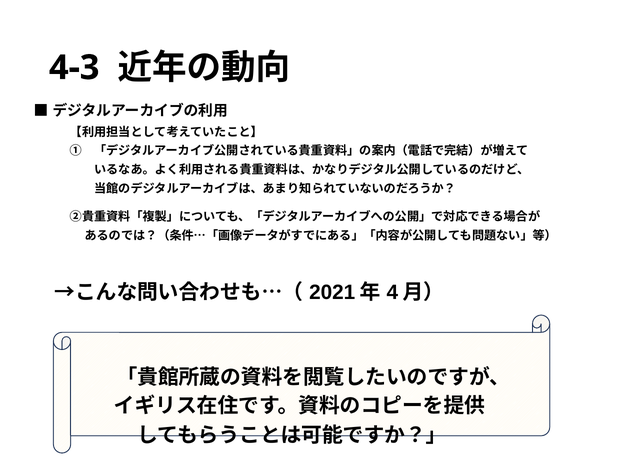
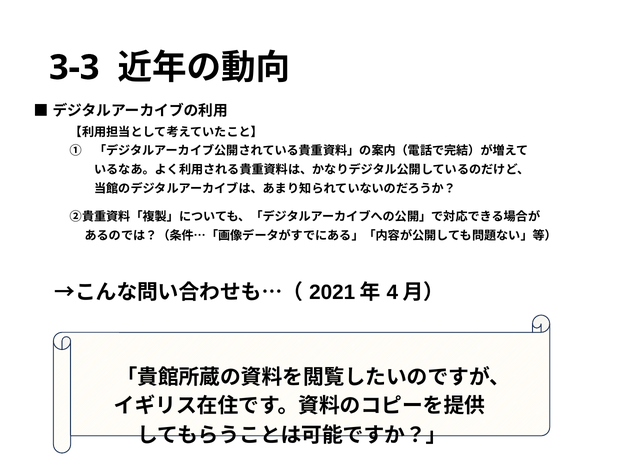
4-3: 4-3 -> 3-3 (74, 68)
